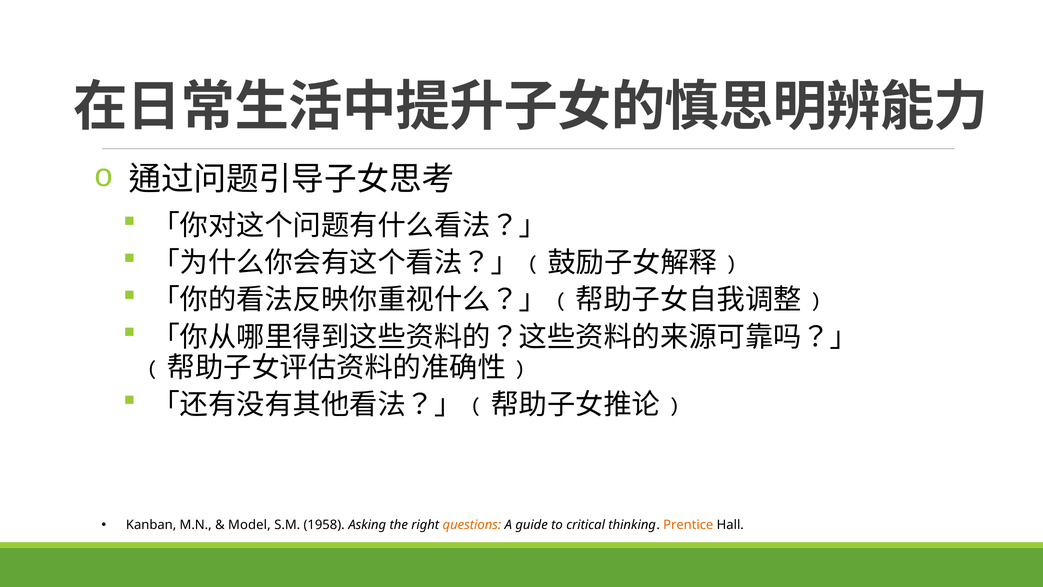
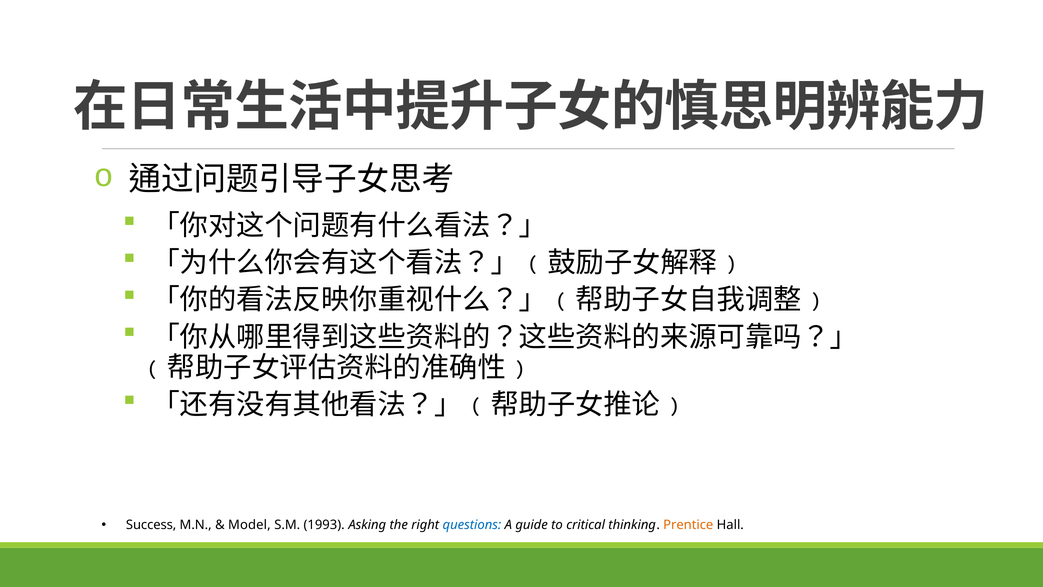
Kanban: Kanban -> Success (151, 525)
1958: 1958 -> 1993 (324, 525)
questions colour: orange -> blue (472, 525)
